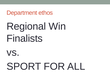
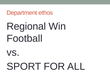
Finalists: Finalists -> Football (25, 39)
